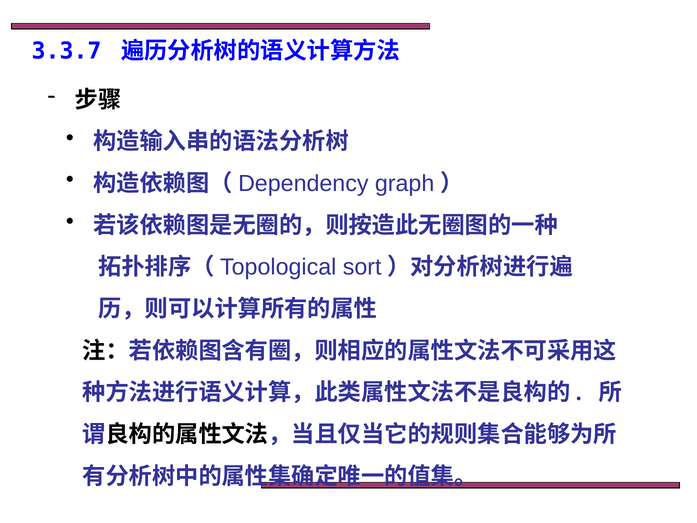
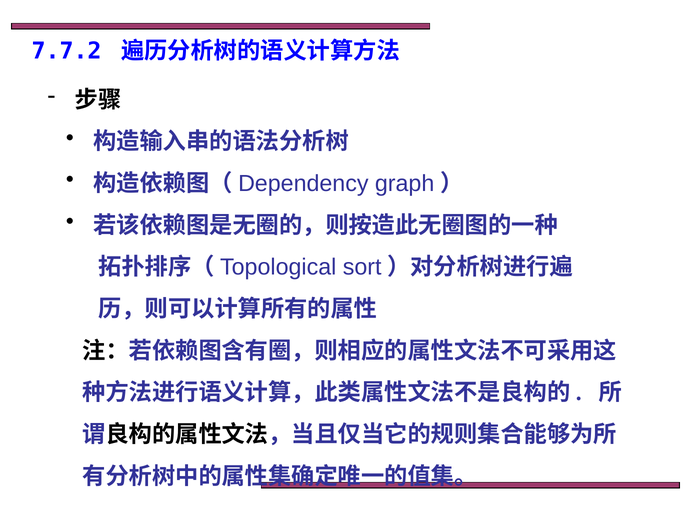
3.3.7: 3.3.7 -> 7.7.2 (67, 51)
